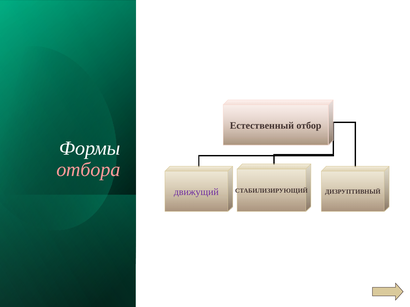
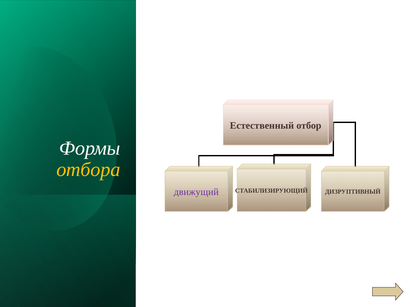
отбора colour: pink -> yellow (88, 170)
